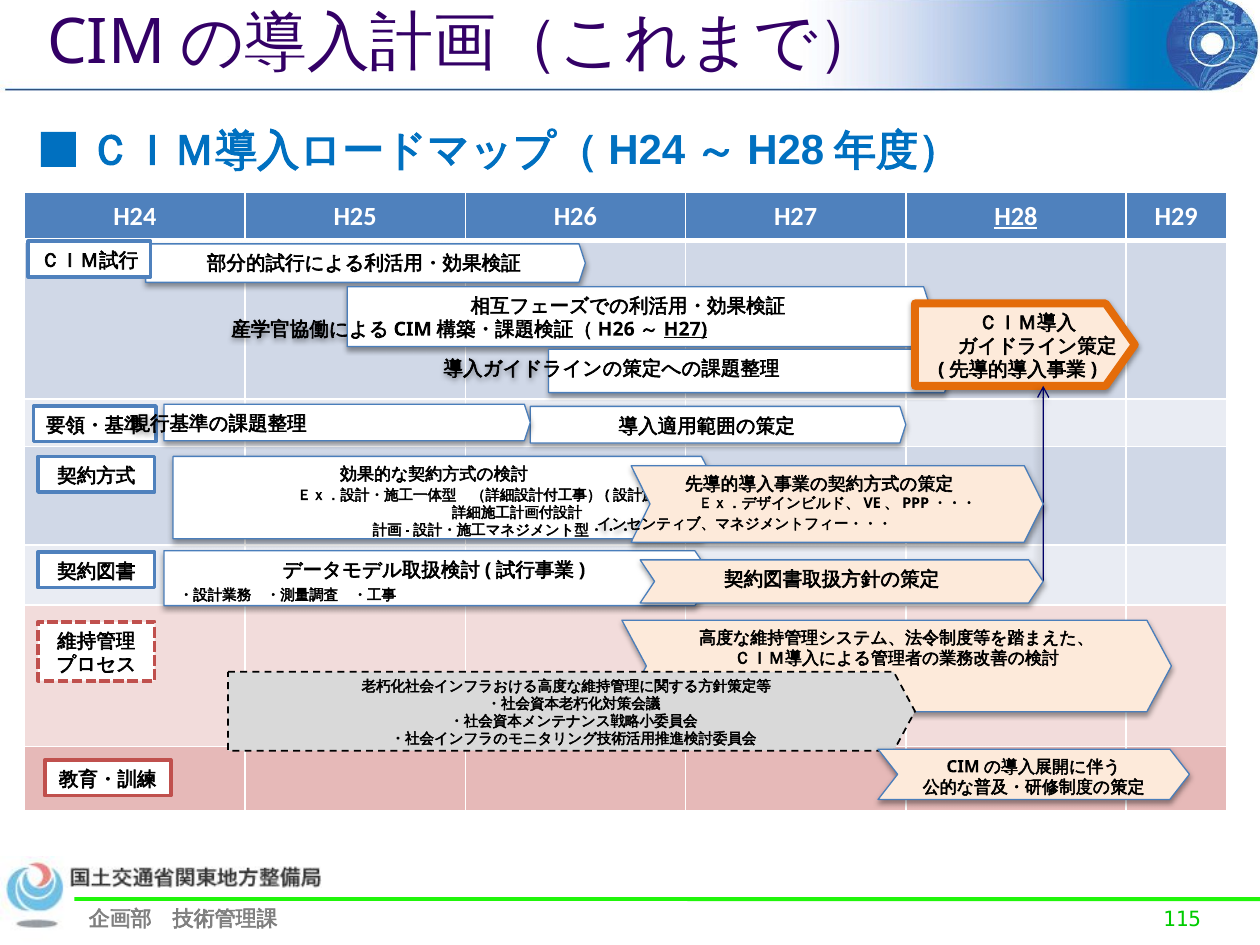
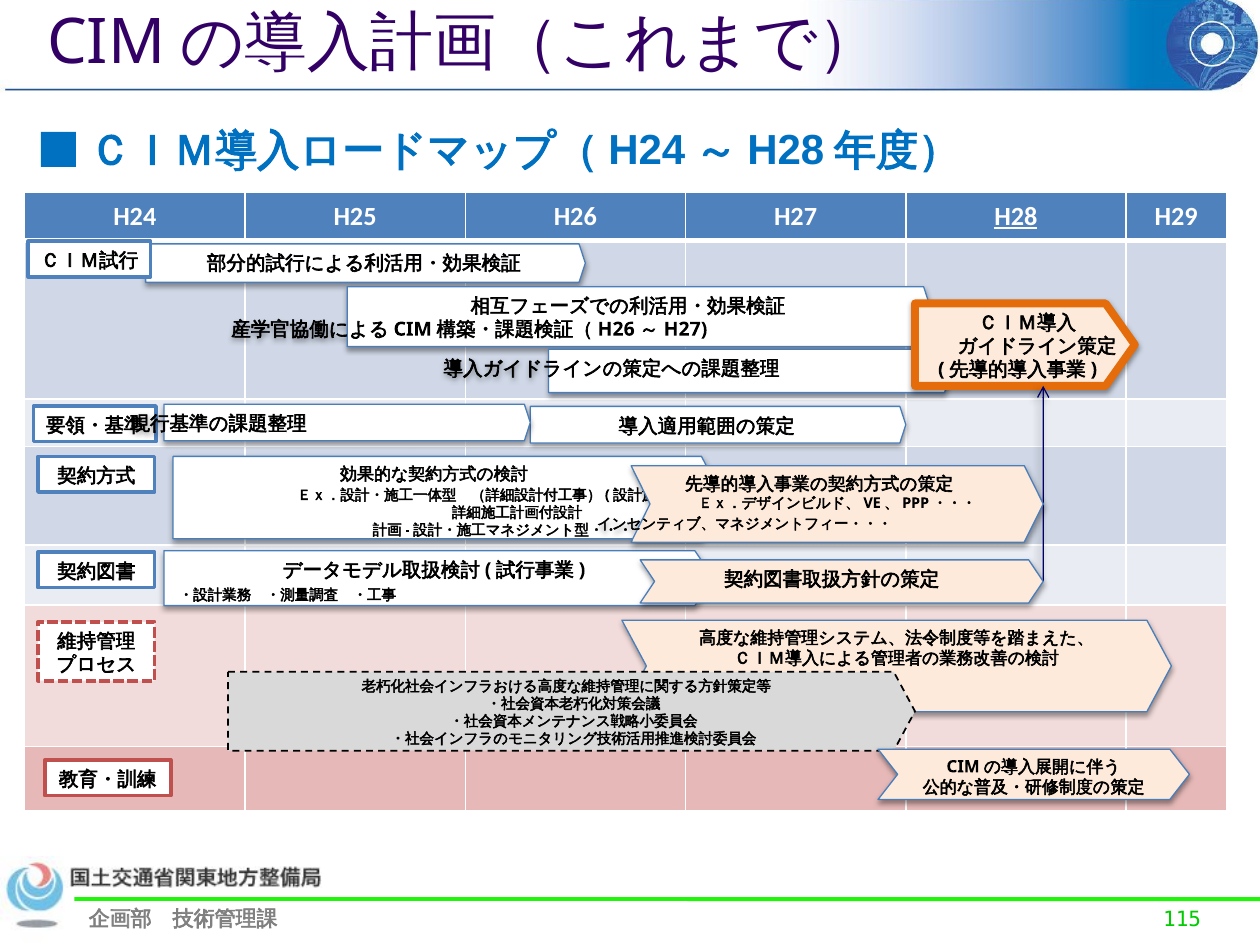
H27 underline: present -> none (685, 329)
